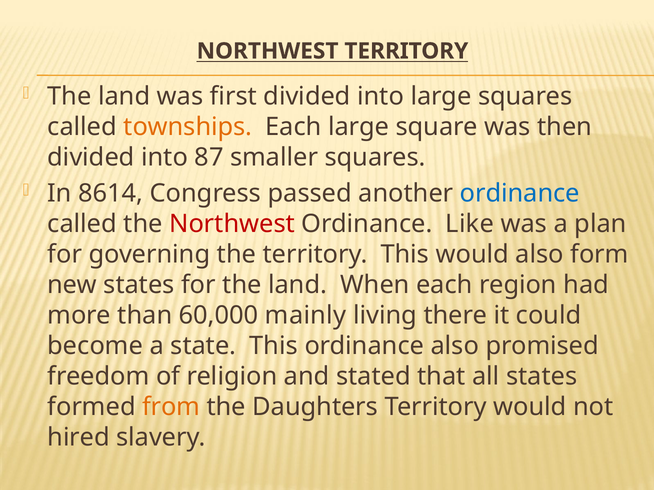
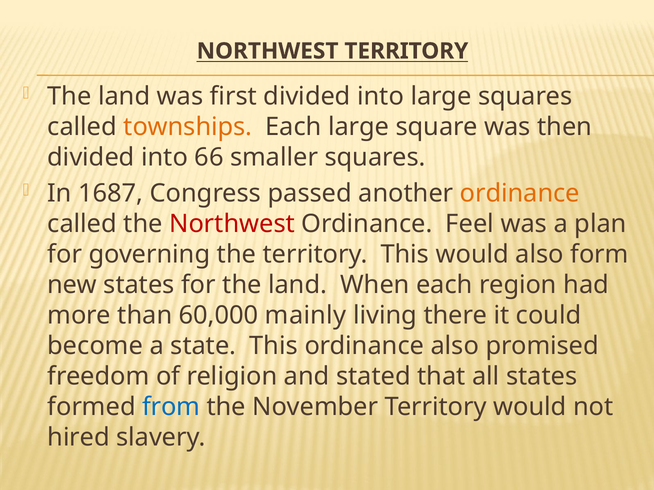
87: 87 -> 66 (209, 158)
8614: 8614 -> 1687 (111, 193)
ordinance colour: blue -> orange (520, 193)
Like: Like -> Feel (470, 224)
from colour: orange -> blue (171, 407)
Daughters: Daughters -> November (315, 407)
